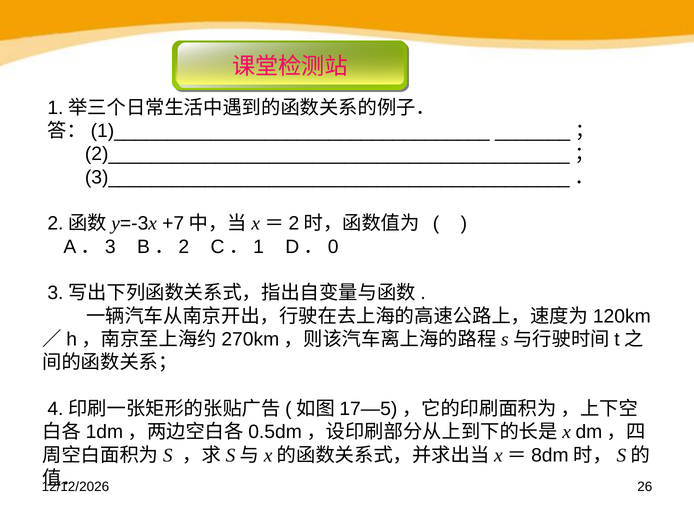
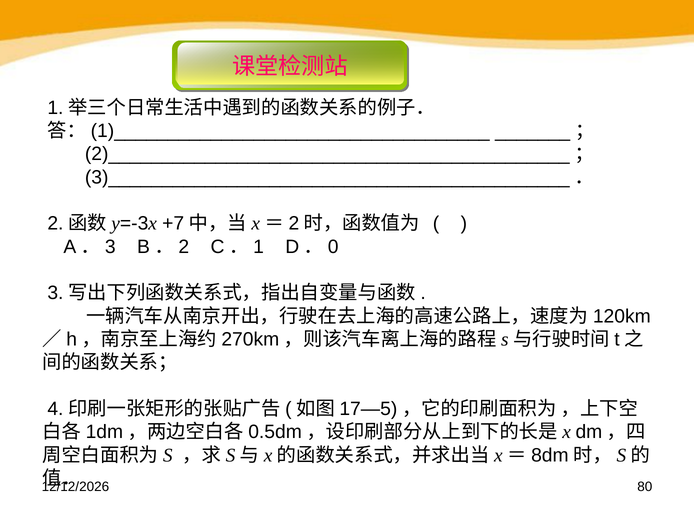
26: 26 -> 80 (645, 487)
